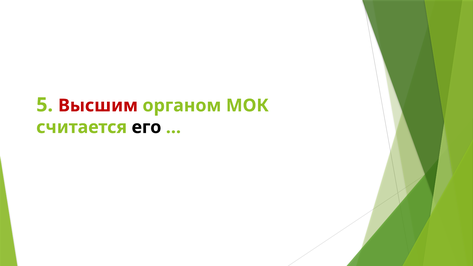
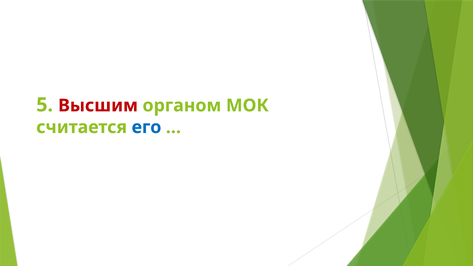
его colour: black -> blue (146, 127)
